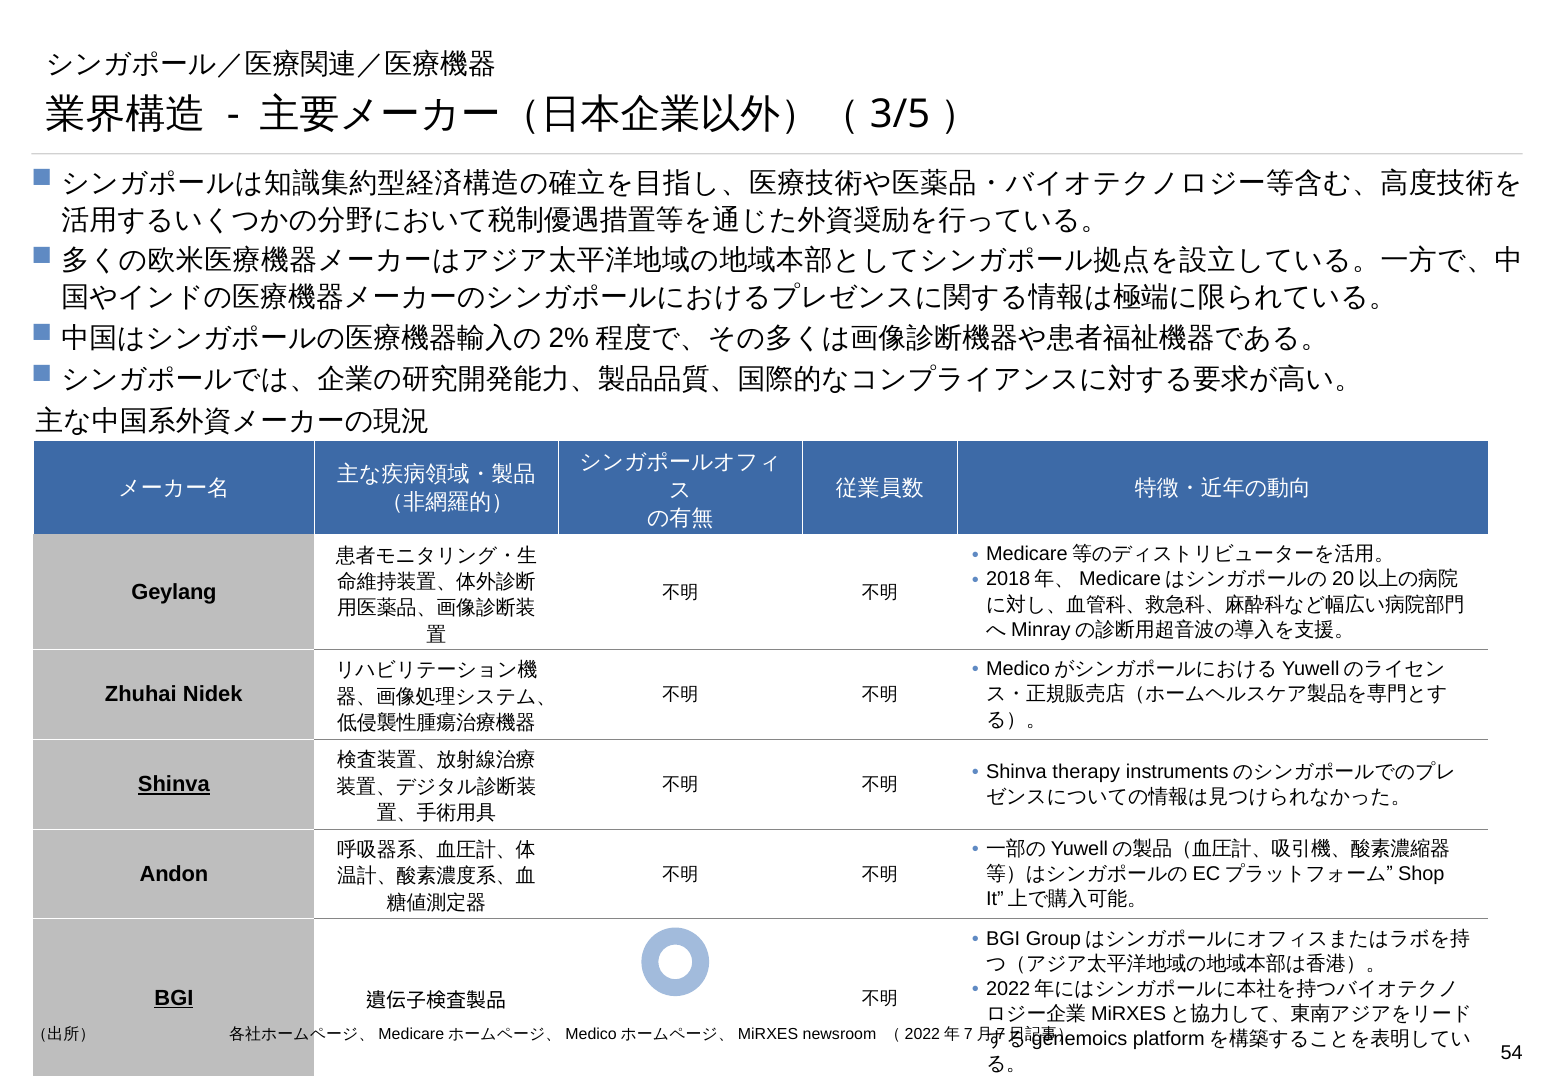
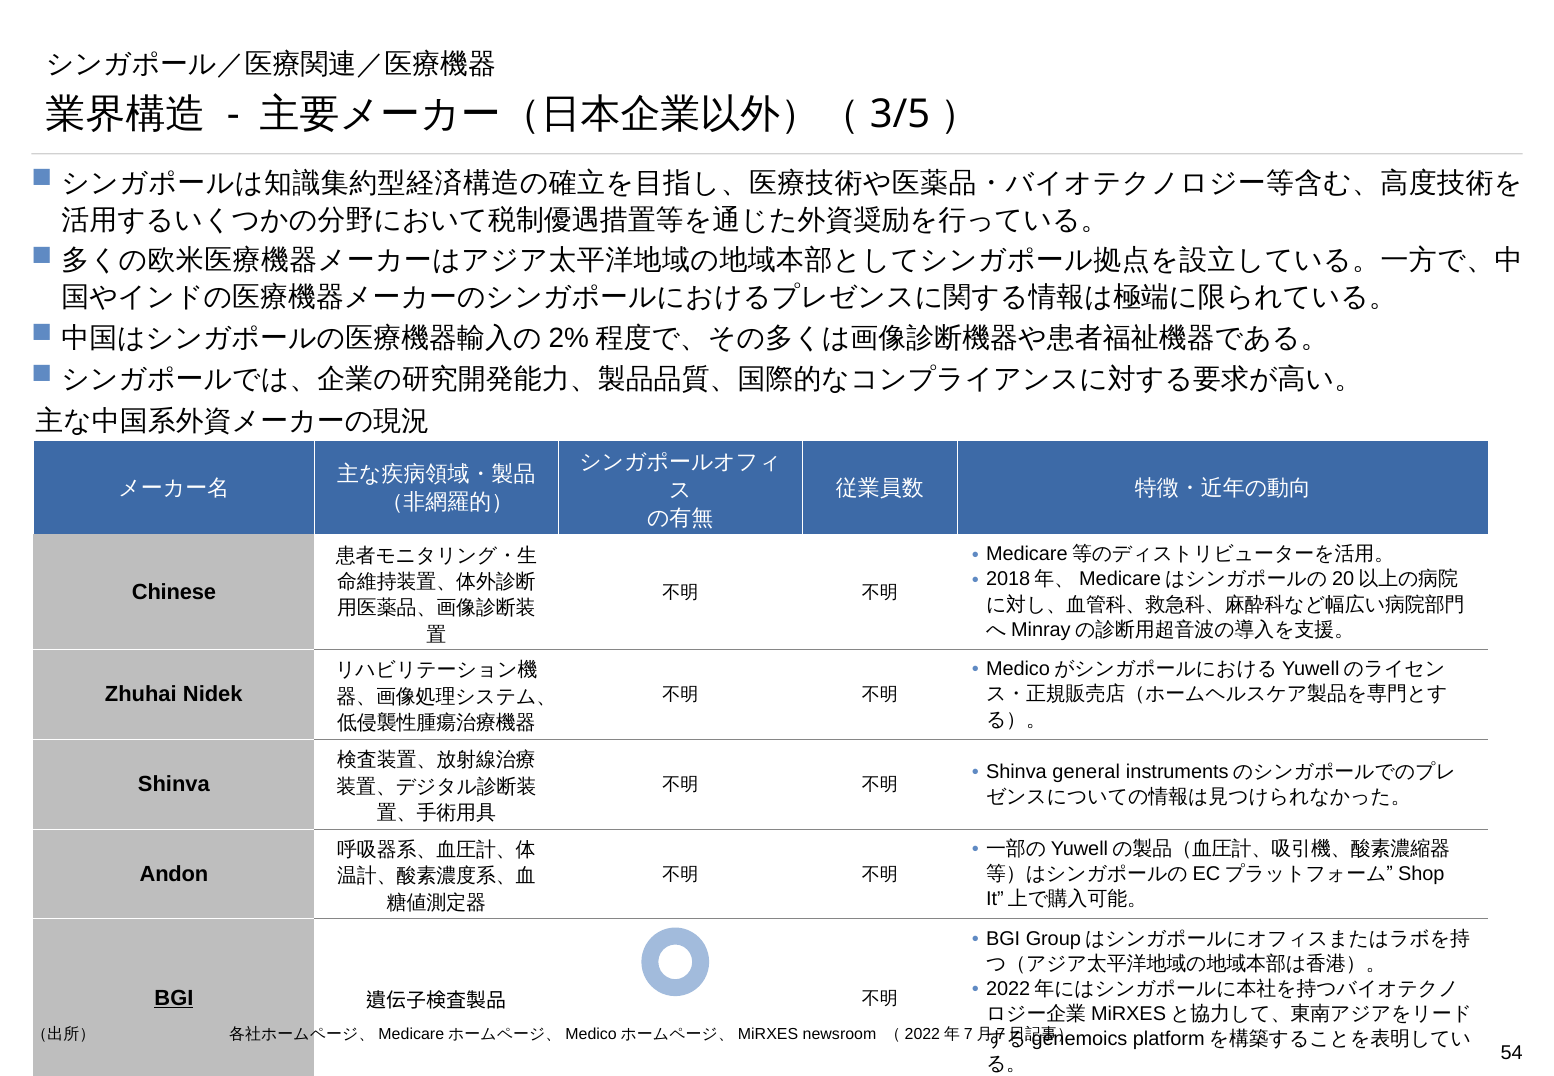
Geylang: Geylang -> Chinese (174, 592)
therapy: therapy -> general (1086, 771)
Shinva underline: present -> none (174, 784)
